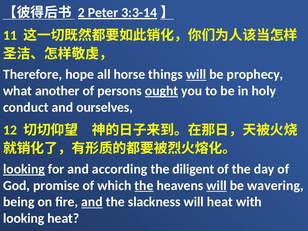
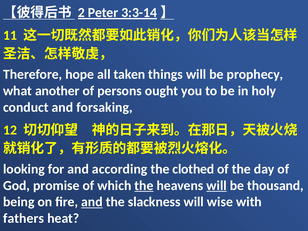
horse: horse -> taken (129, 74)
will underline: present -> none (196, 74)
ought underline: present -> none (162, 91)
ourselves: ourselves -> forsaking (104, 107)
looking underline: present -> none (24, 169)
diligent: diligent -> clothed (193, 169)
wavering: wavering -> thousand (275, 186)
will heat: heat -> wise (220, 202)
looking: looking -> fathers (24, 218)
